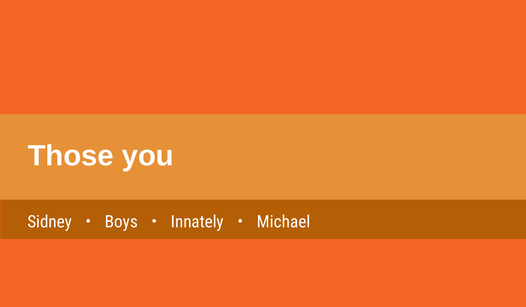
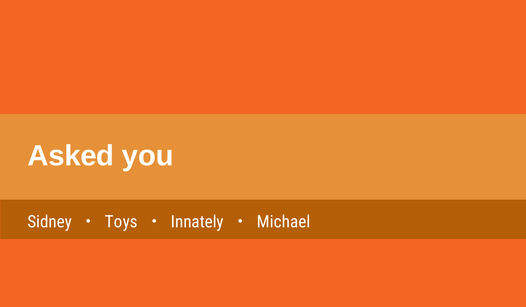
Those: Those -> Asked (71, 156)
Boys: Boys -> Toys (121, 222)
